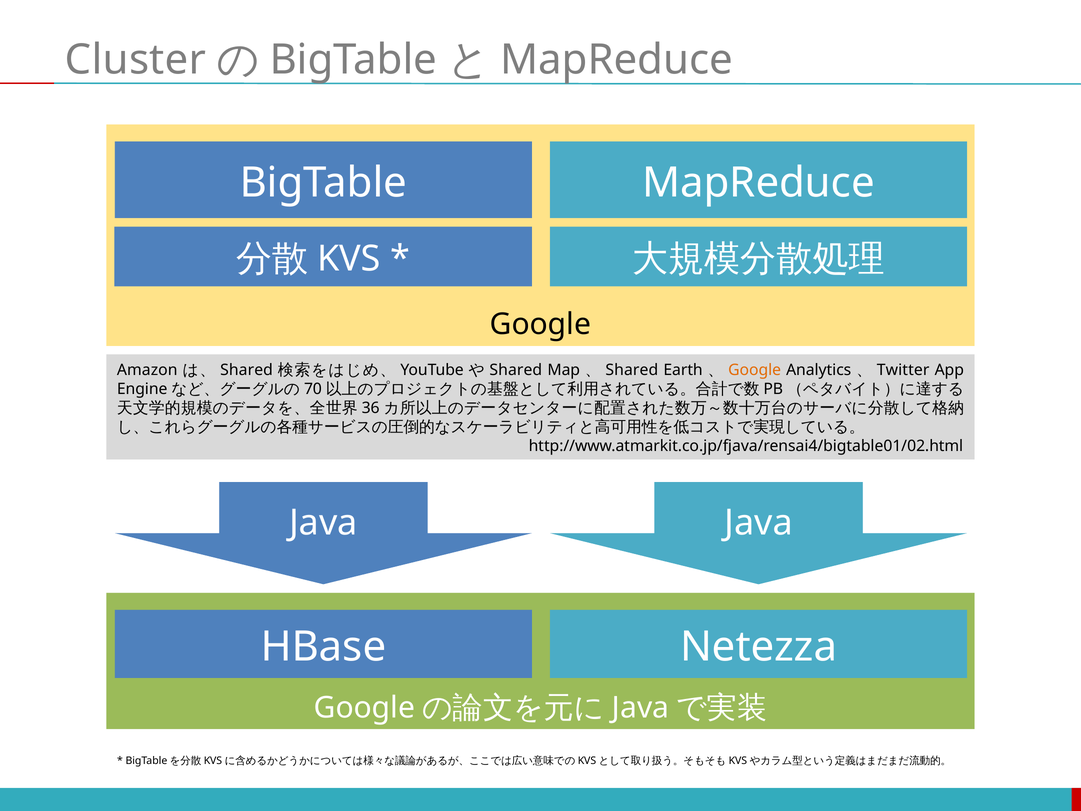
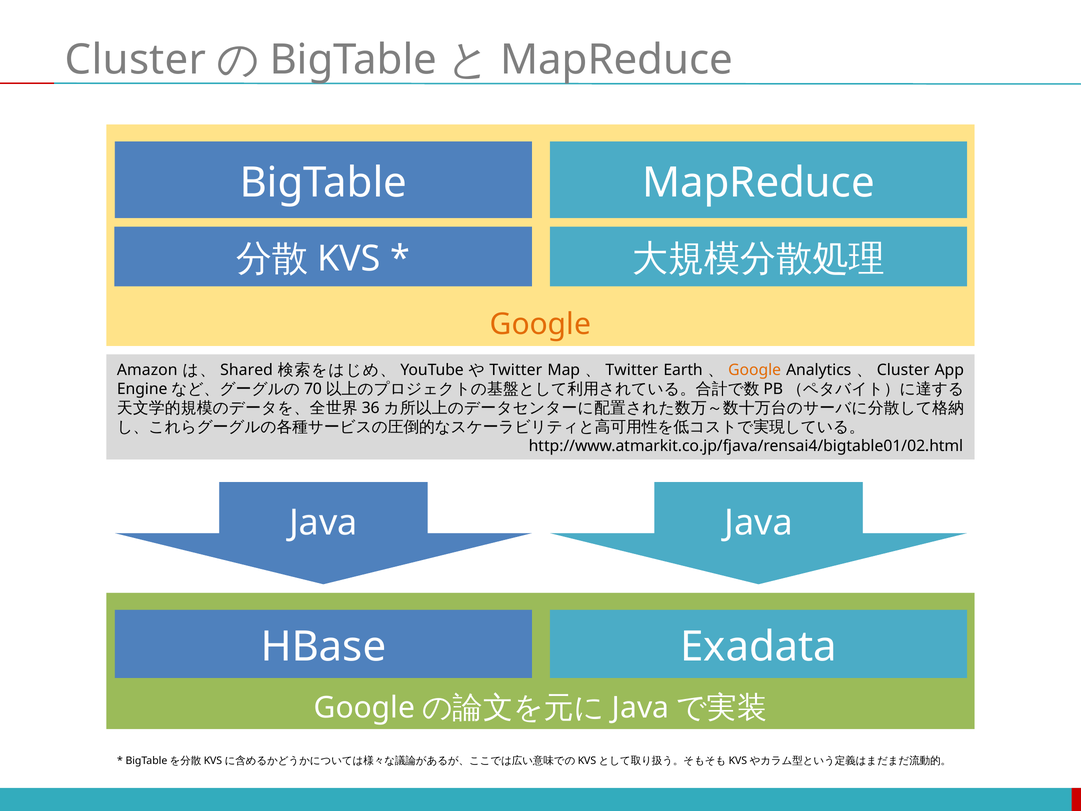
Google colour: black -> orange (540, 324)
Shared: Shared -> Twitter (516, 370)
Shared: Shared -> Twitter (632, 370)
Twitter: Twitter -> Cluster (903, 370)
Netezza: Netezza -> Exadata (759, 647)
